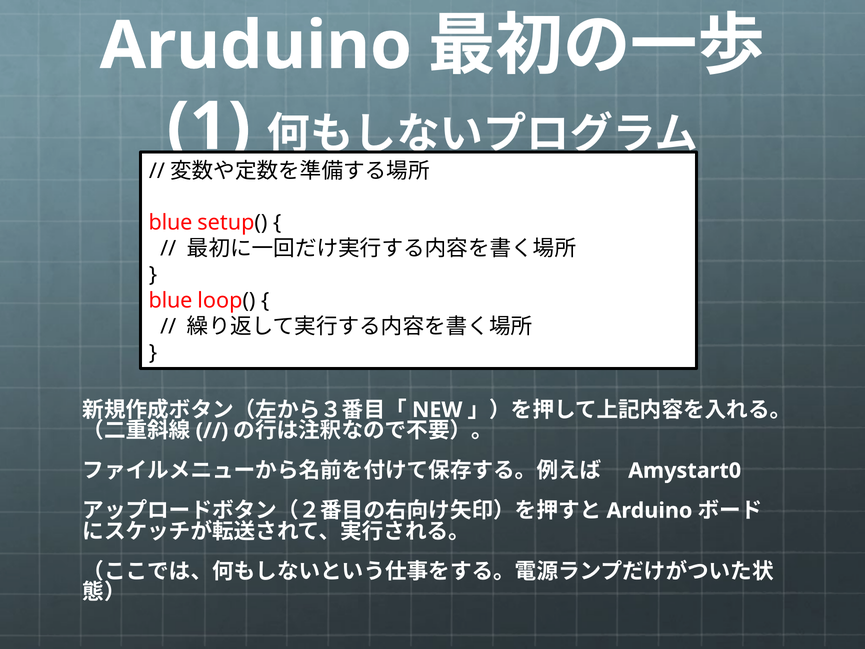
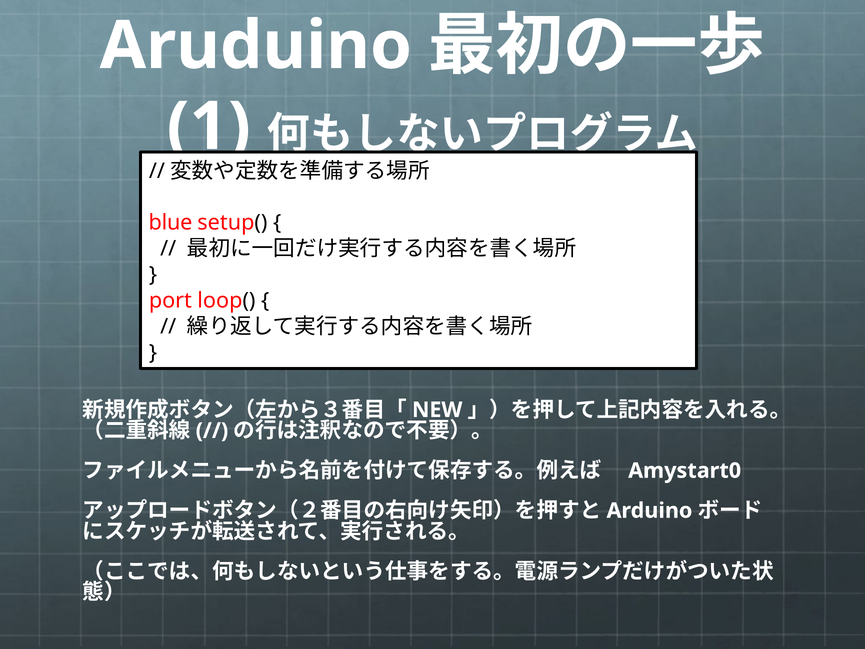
blue: blue -> port (170, 301)
